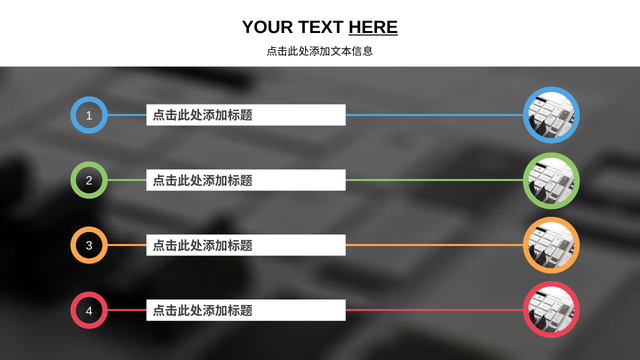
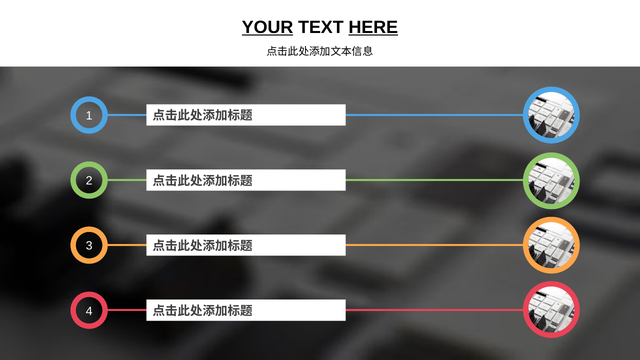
YOUR underline: none -> present (268, 28)
